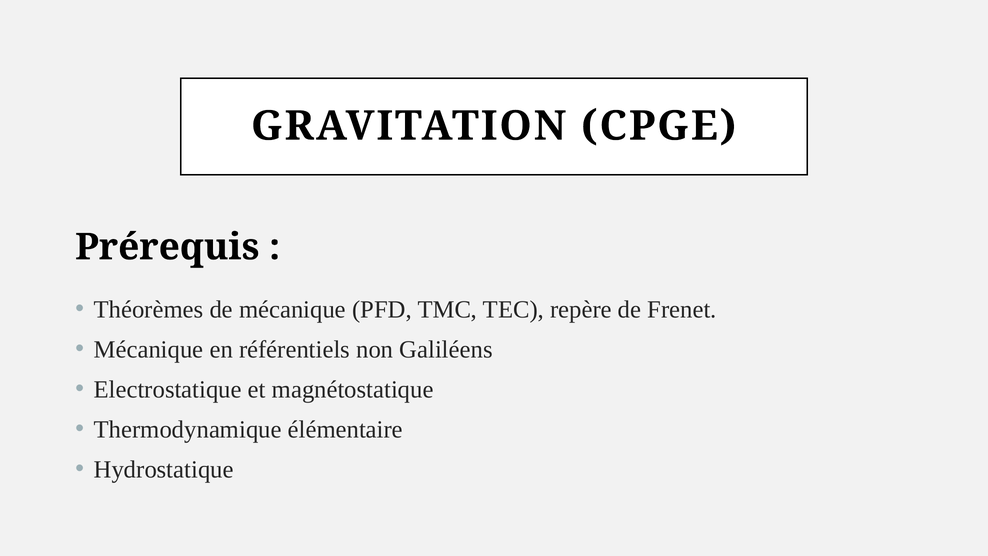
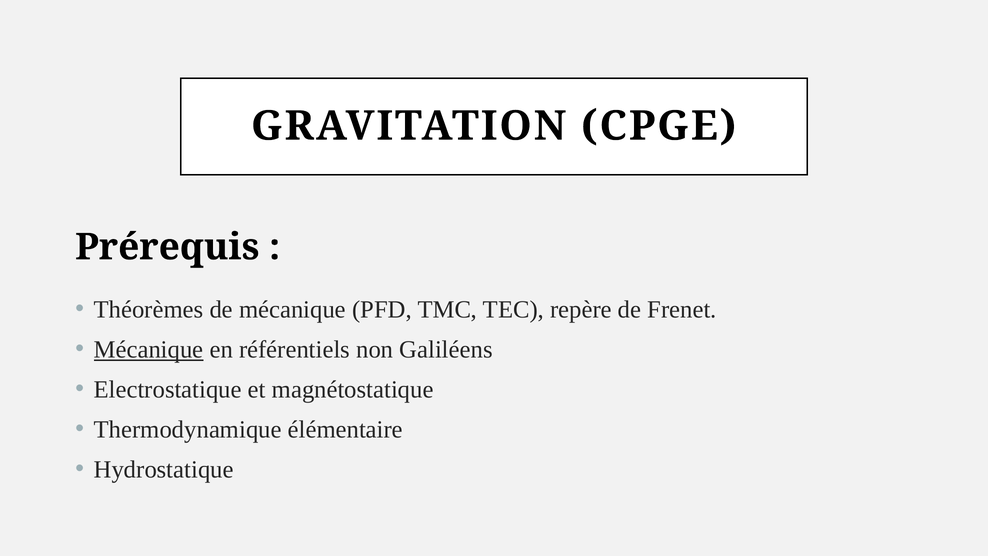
Mécanique underline: none -> present (149, 349)
